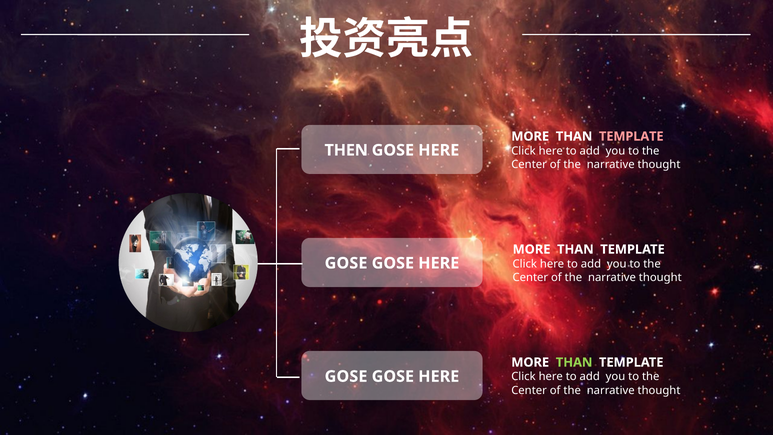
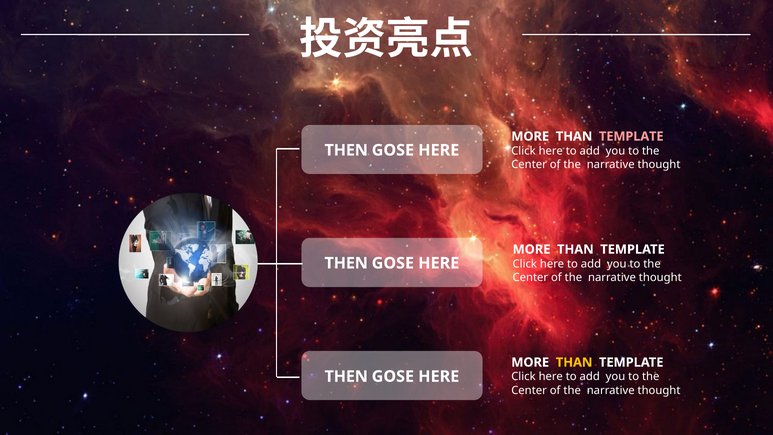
GOSE: GOSE -> THEN (346, 263)
THAN colour: light green -> yellow (574, 362)
GOSE: GOSE -> THEN (346, 376)
